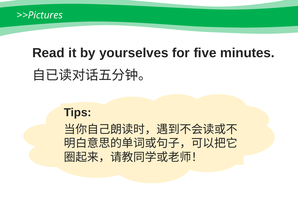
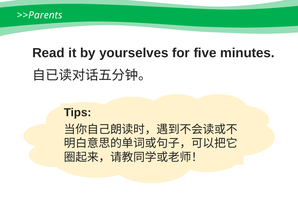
>>Pictures: >>Pictures -> >>Parents (40, 15)
